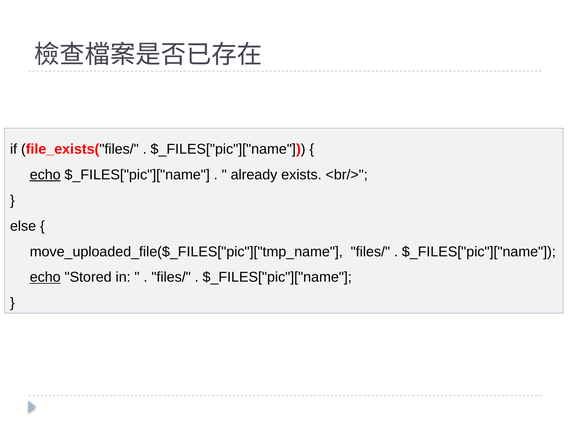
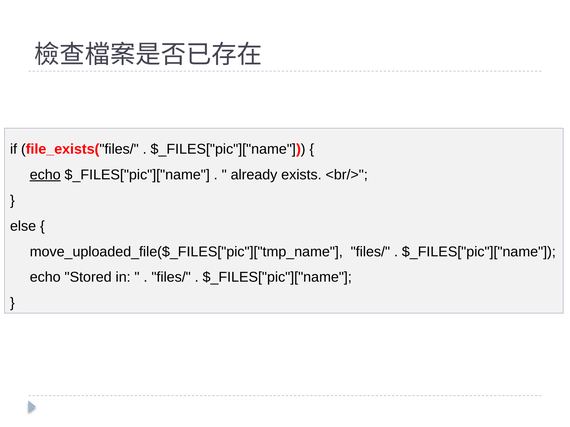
echo underline: present -> none (45, 278)
